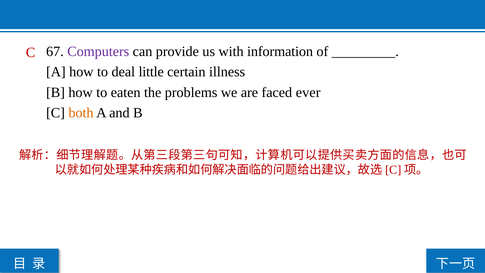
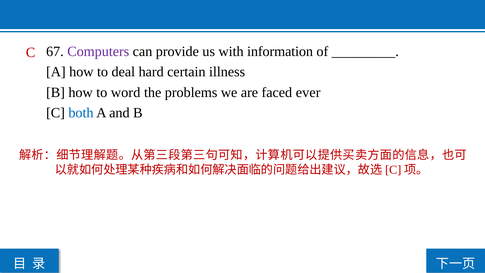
little: little -> hard (151, 72)
eaten: eaten -> word (126, 92)
both colour: orange -> blue (81, 113)
